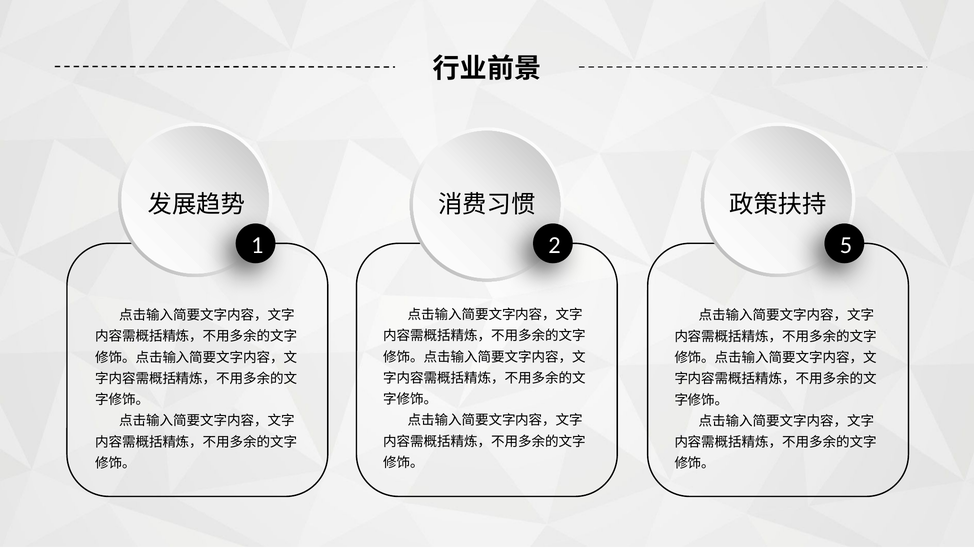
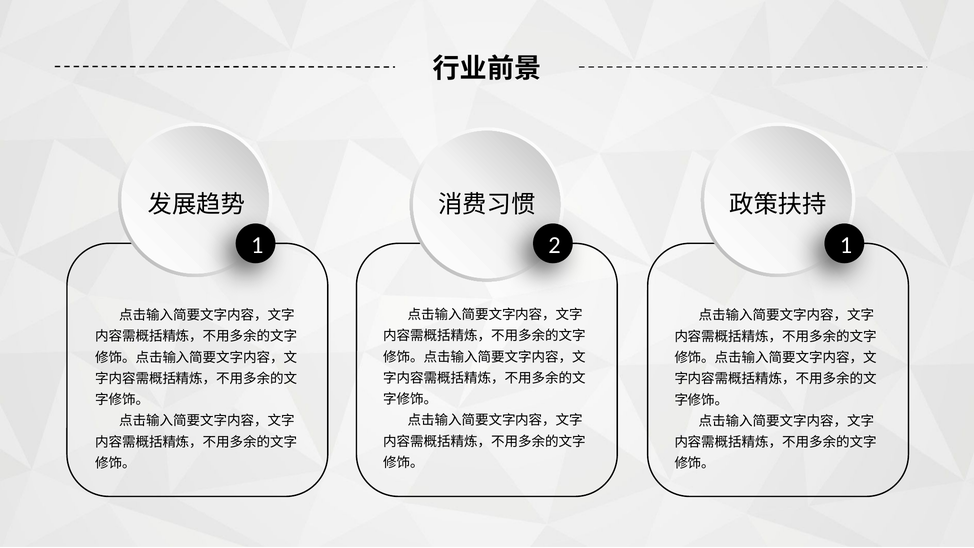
2 5: 5 -> 1 (846, 245)
